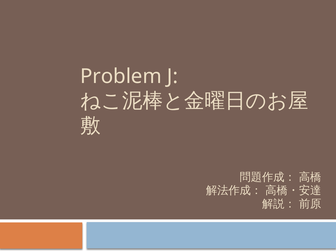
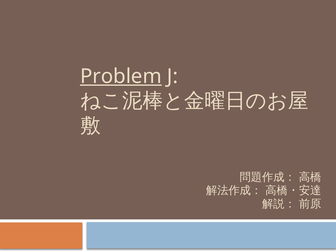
Problem underline: none -> present (121, 76)
